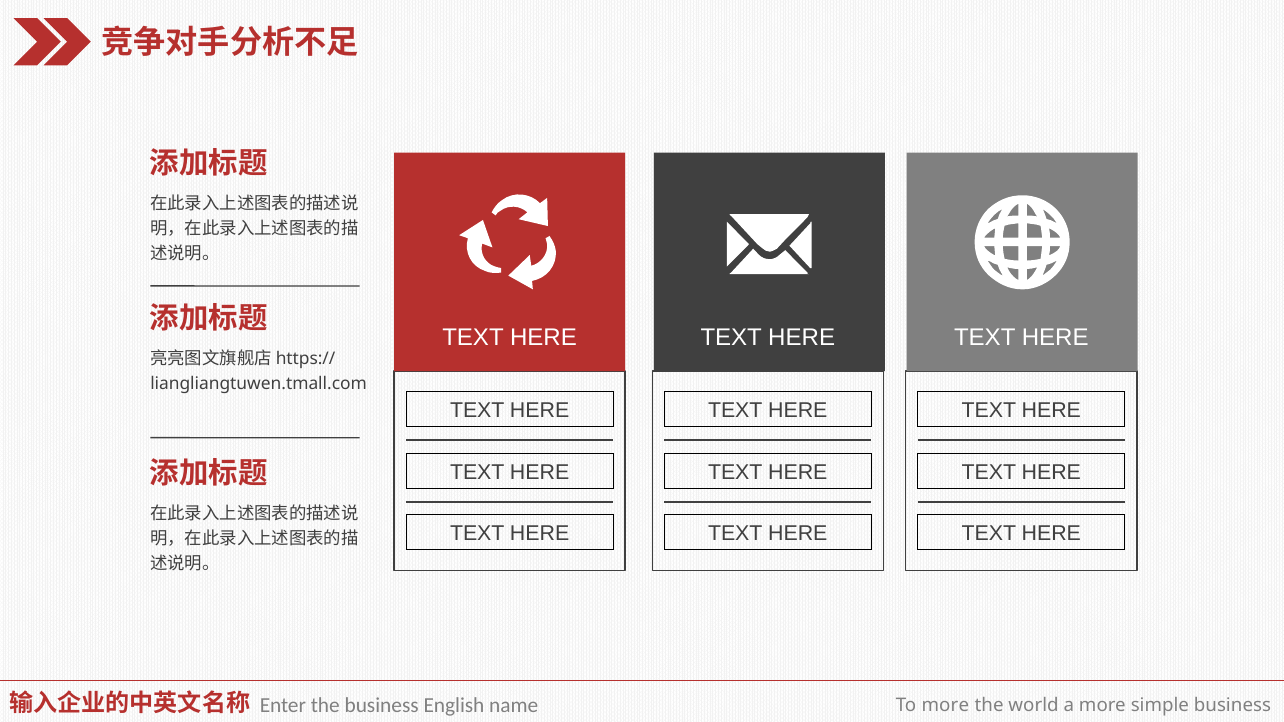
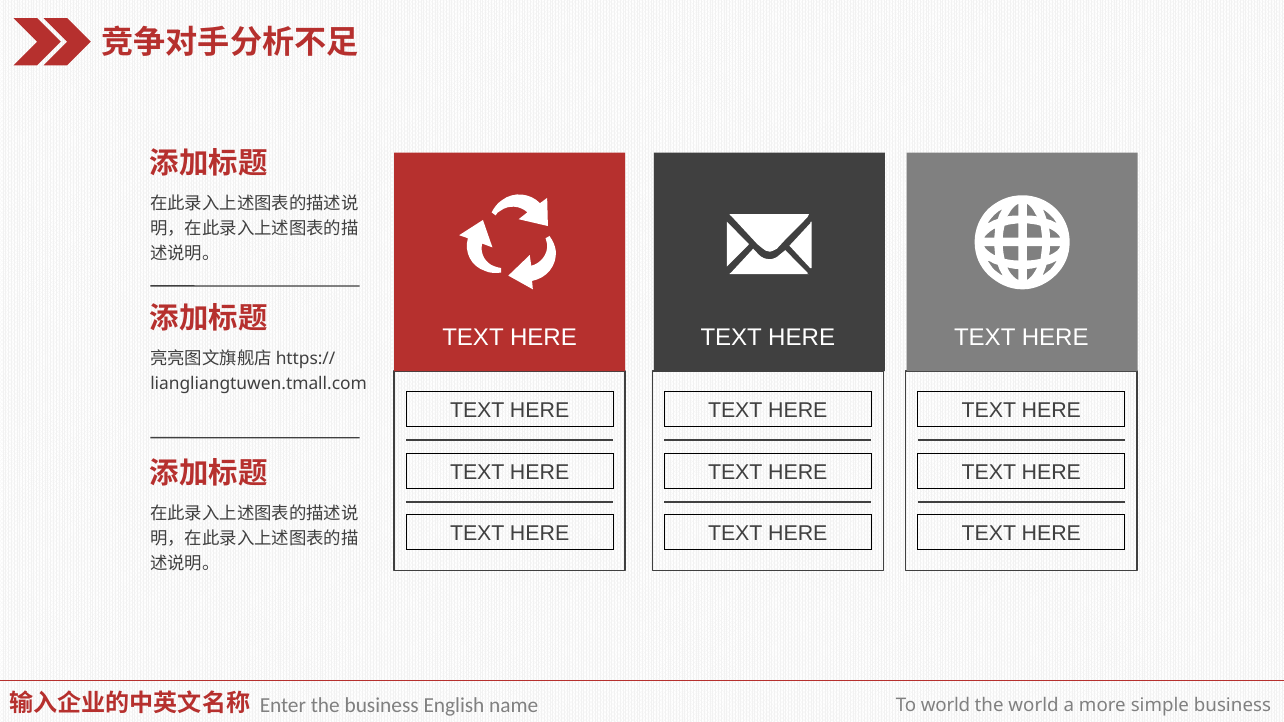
To more: more -> world (946, 705)
